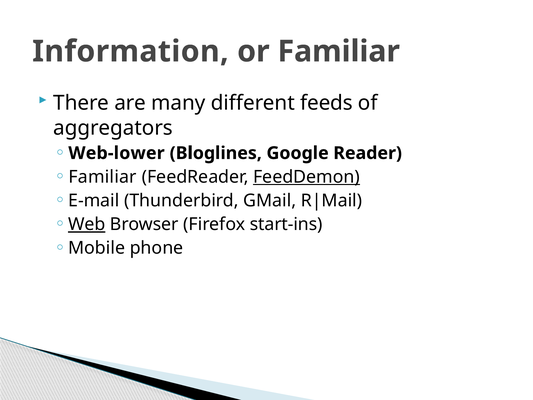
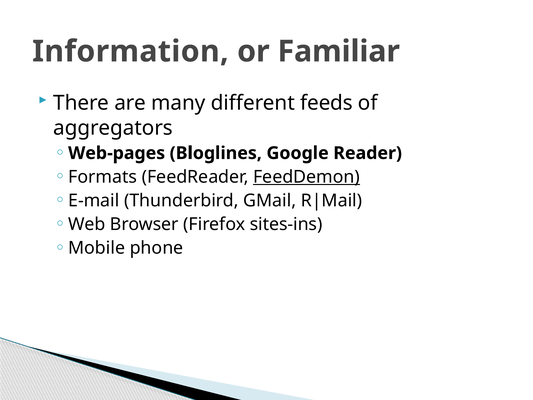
Web-lower: Web-lower -> Web-pages (117, 153)
Familiar: Familiar -> Formats (103, 177)
Web underline: present -> none (87, 224)
start-ins: start-ins -> sites-ins (286, 224)
